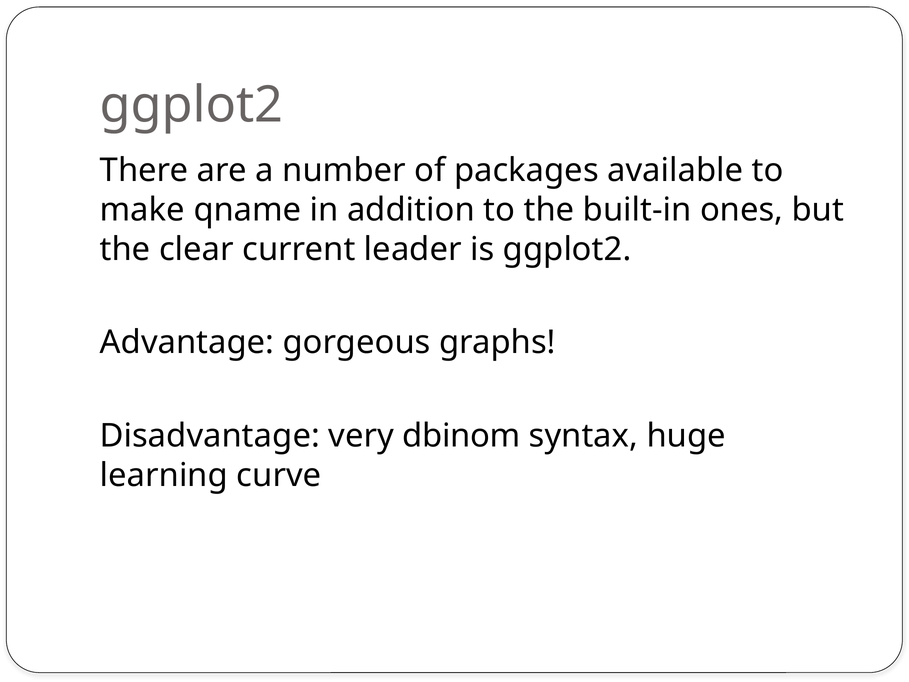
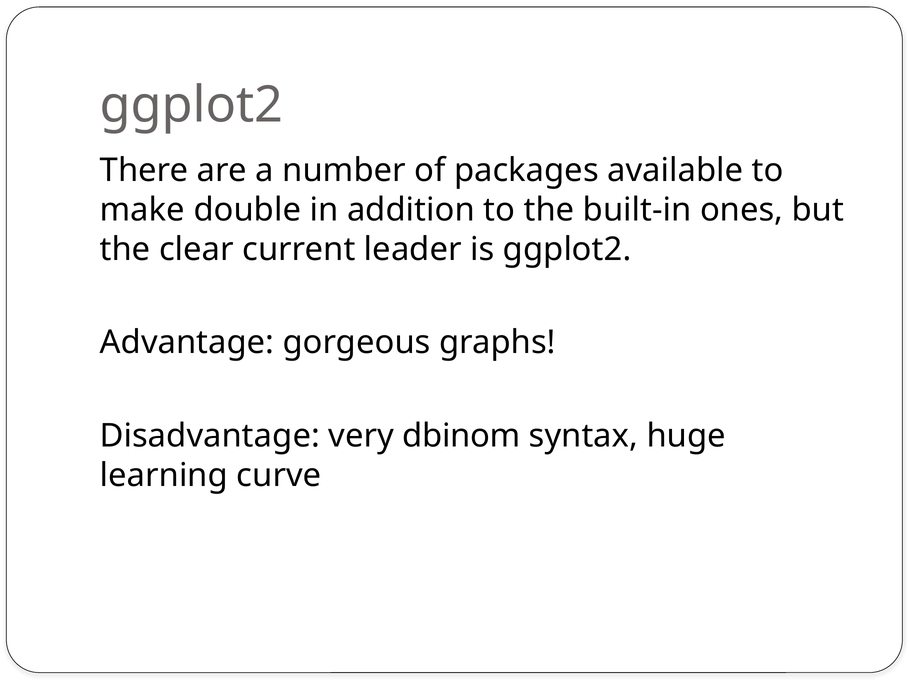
qname: qname -> double (247, 210)
